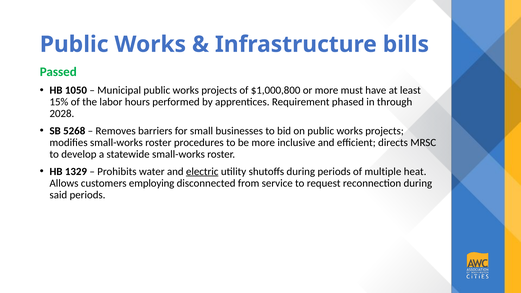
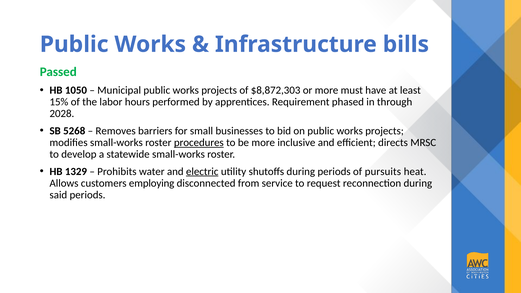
$1,000,800: $1,000,800 -> $8,872,303 (276, 90)
procedures underline: none -> present (199, 143)
multiple: multiple -> pursuits (383, 171)
